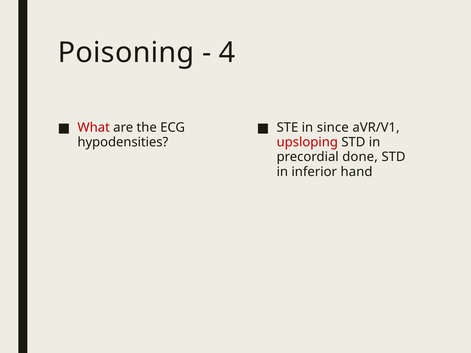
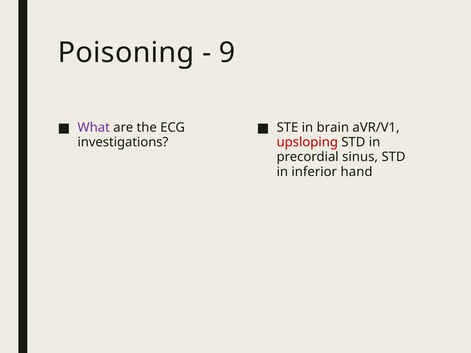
4: 4 -> 9 (227, 53)
What colour: red -> purple (94, 128)
since: since -> brain (333, 128)
hypodensities: hypodensities -> investigations (123, 142)
done: done -> sinus (360, 157)
